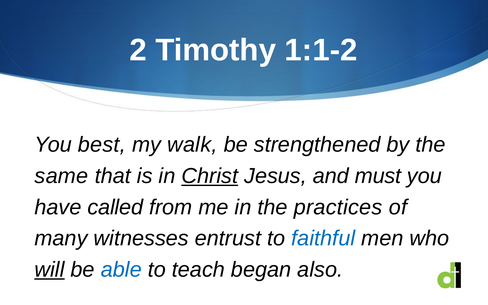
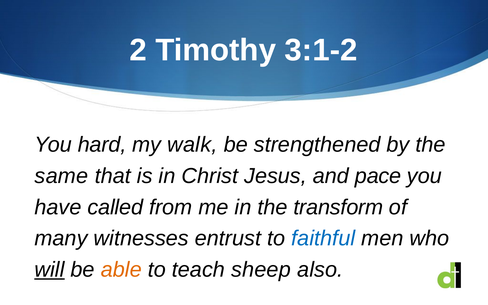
1:1-2: 1:1-2 -> 3:1-2 (321, 50)
best: best -> hard (102, 145)
Christ underline: present -> none (210, 176)
must: must -> pace (378, 176)
practices: practices -> transform (338, 207)
able colour: blue -> orange (121, 270)
began: began -> sheep (261, 270)
